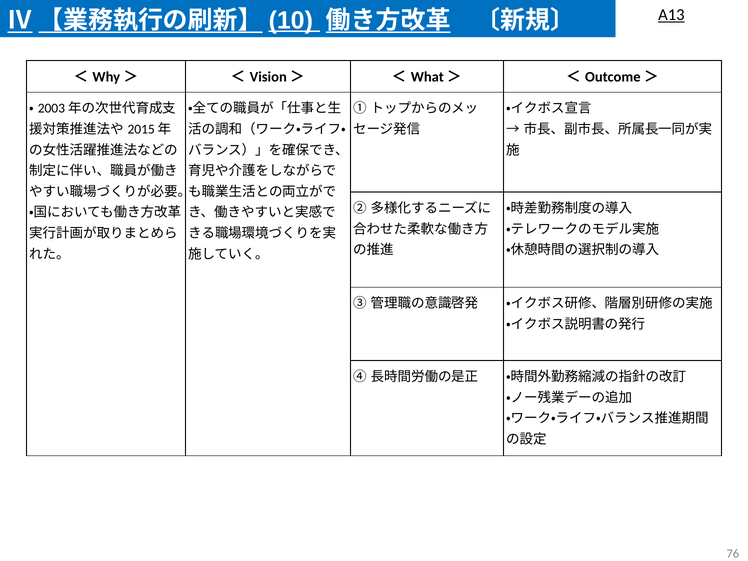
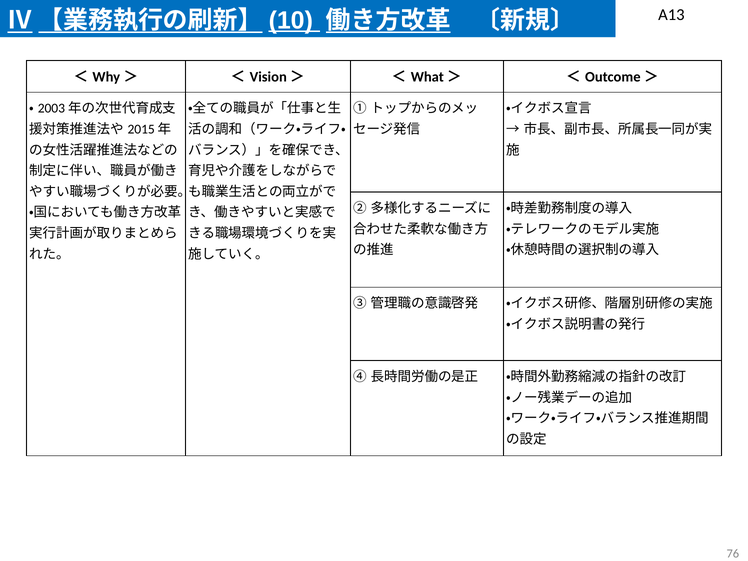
A13 underline: present -> none (671, 15)
